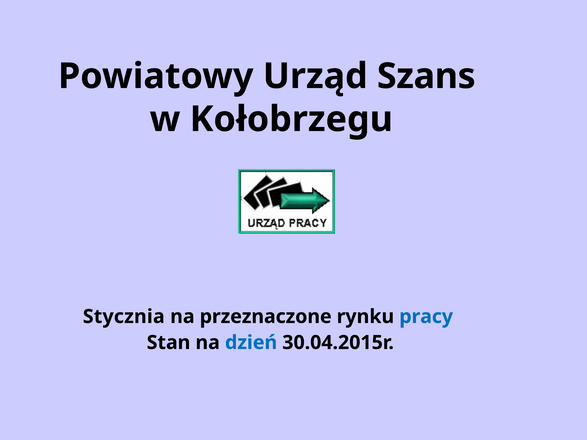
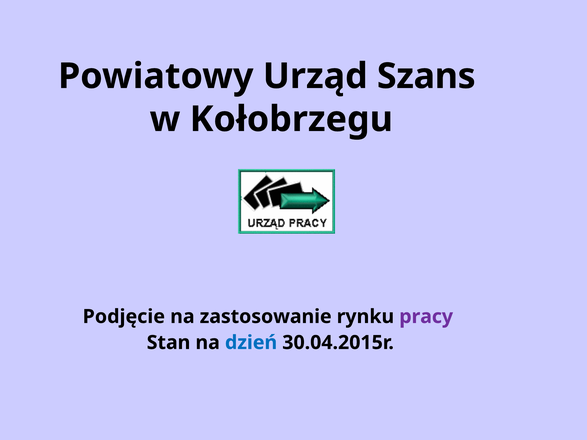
Stycznia: Stycznia -> Podjęcie (124, 317)
przeznaczone: przeznaczone -> zastosowanie (266, 317)
pracy colour: blue -> purple (426, 317)
